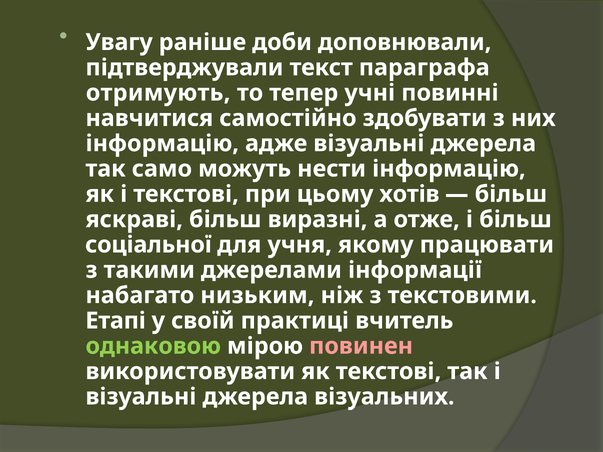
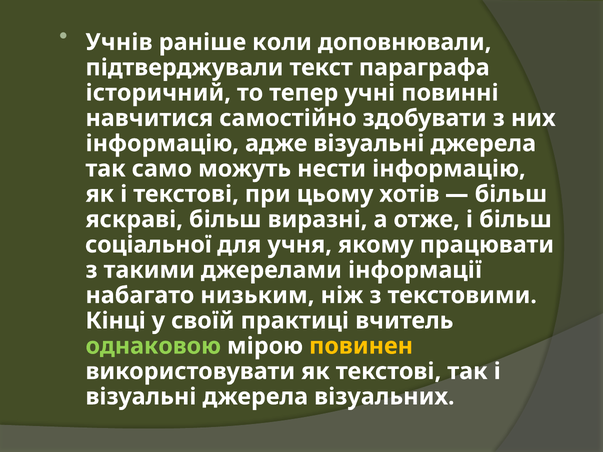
Увагу: Увагу -> Учнів (119, 42)
доби: доби -> коли (282, 42)
отримують: отримують -> історичний (158, 93)
Етапі: Етапі -> Кінці (116, 321)
повинен colour: pink -> yellow (361, 346)
